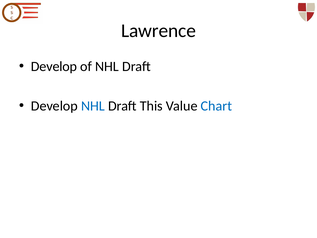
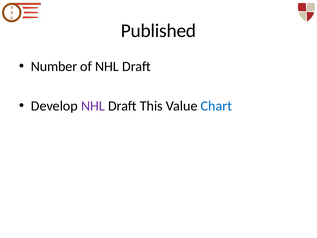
Lawrence: Lawrence -> Published (159, 31)
Develop: Develop -> Number (54, 67)
NHL colour: blue -> purple (93, 106)
